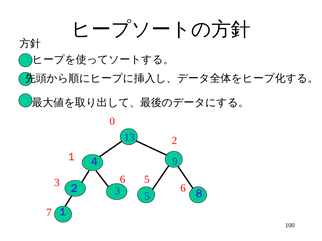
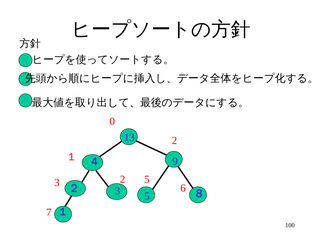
3 6: 6 -> 2 (123, 180)
